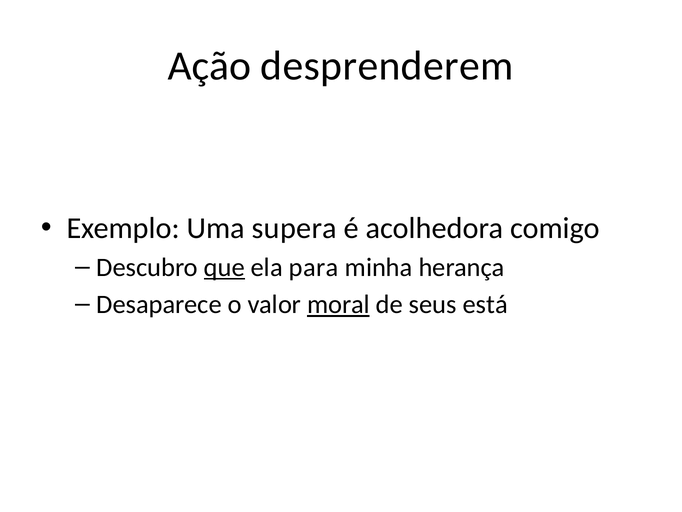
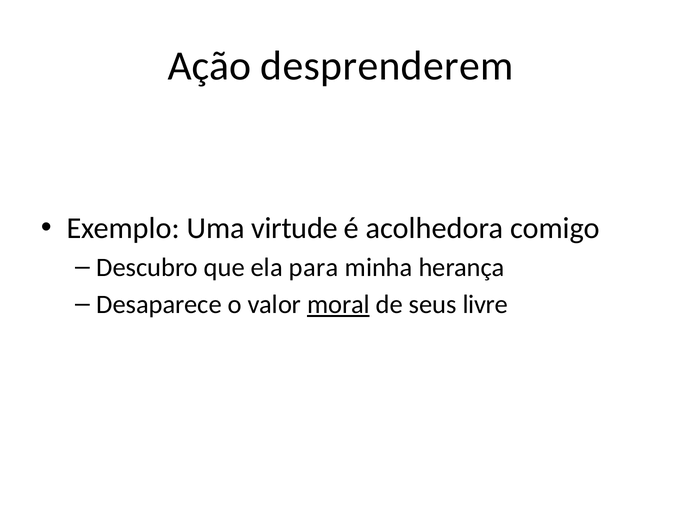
supera: supera -> virtude (295, 228)
que underline: present -> none (224, 267)
está: está -> livre (485, 304)
